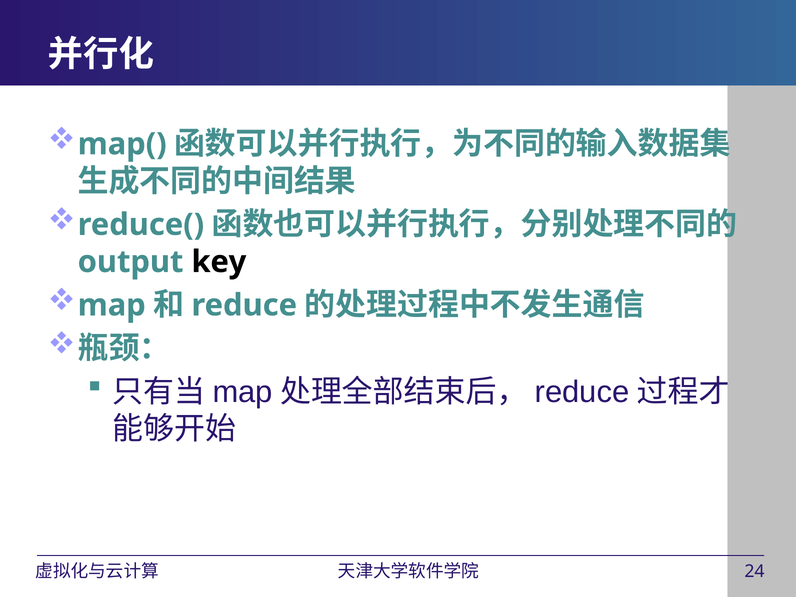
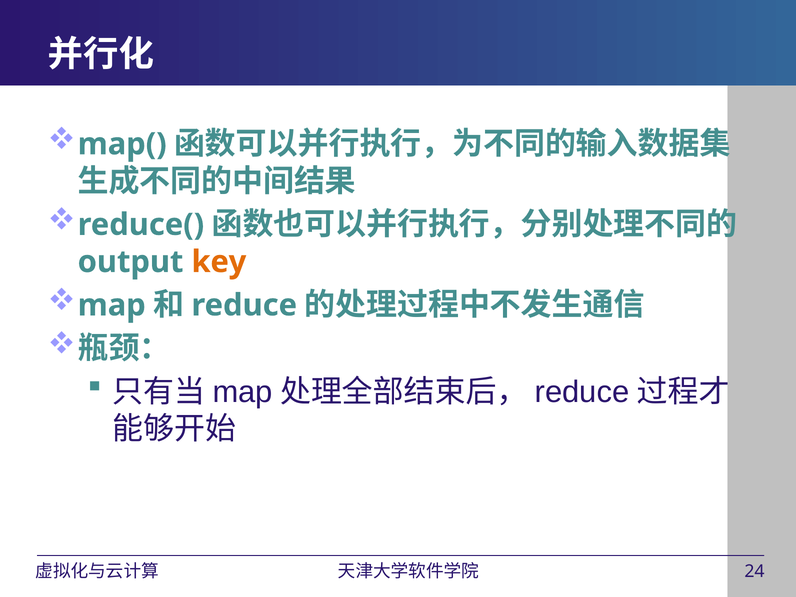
key colour: black -> orange (219, 262)
